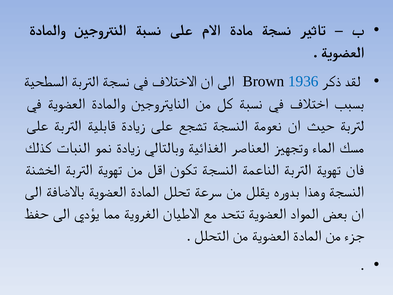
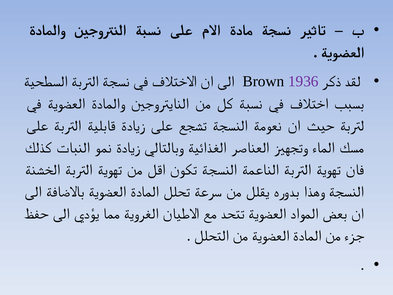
1936 colour: blue -> purple (303, 81)
